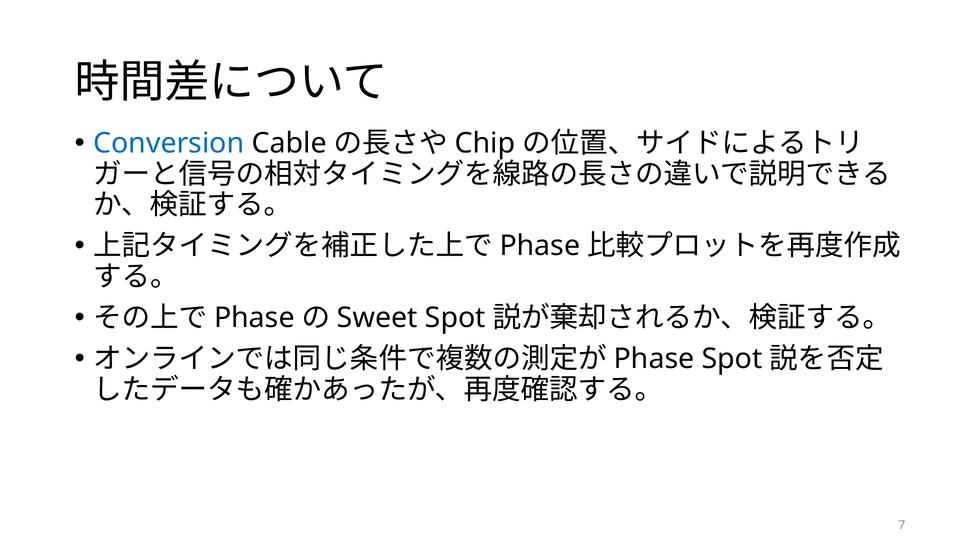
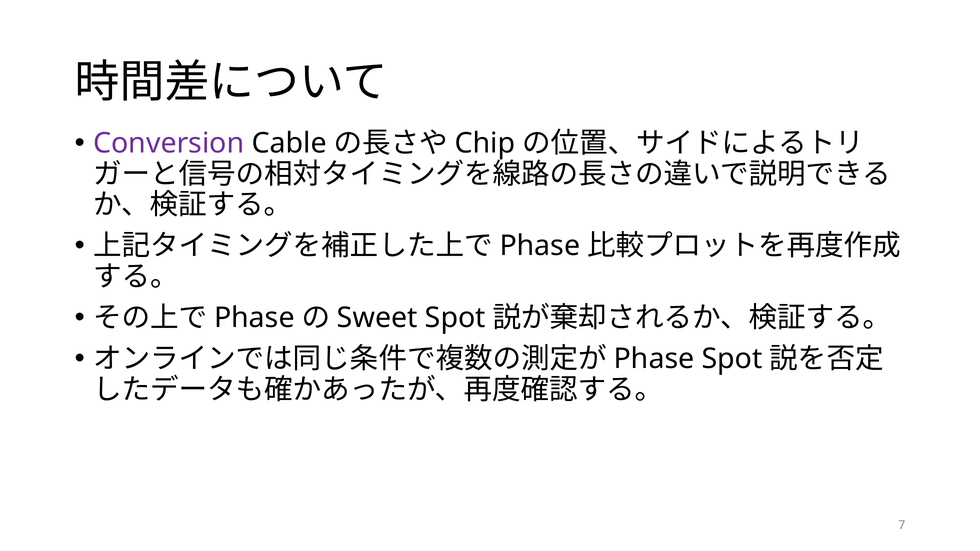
Conversion colour: blue -> purple (169, 143)
